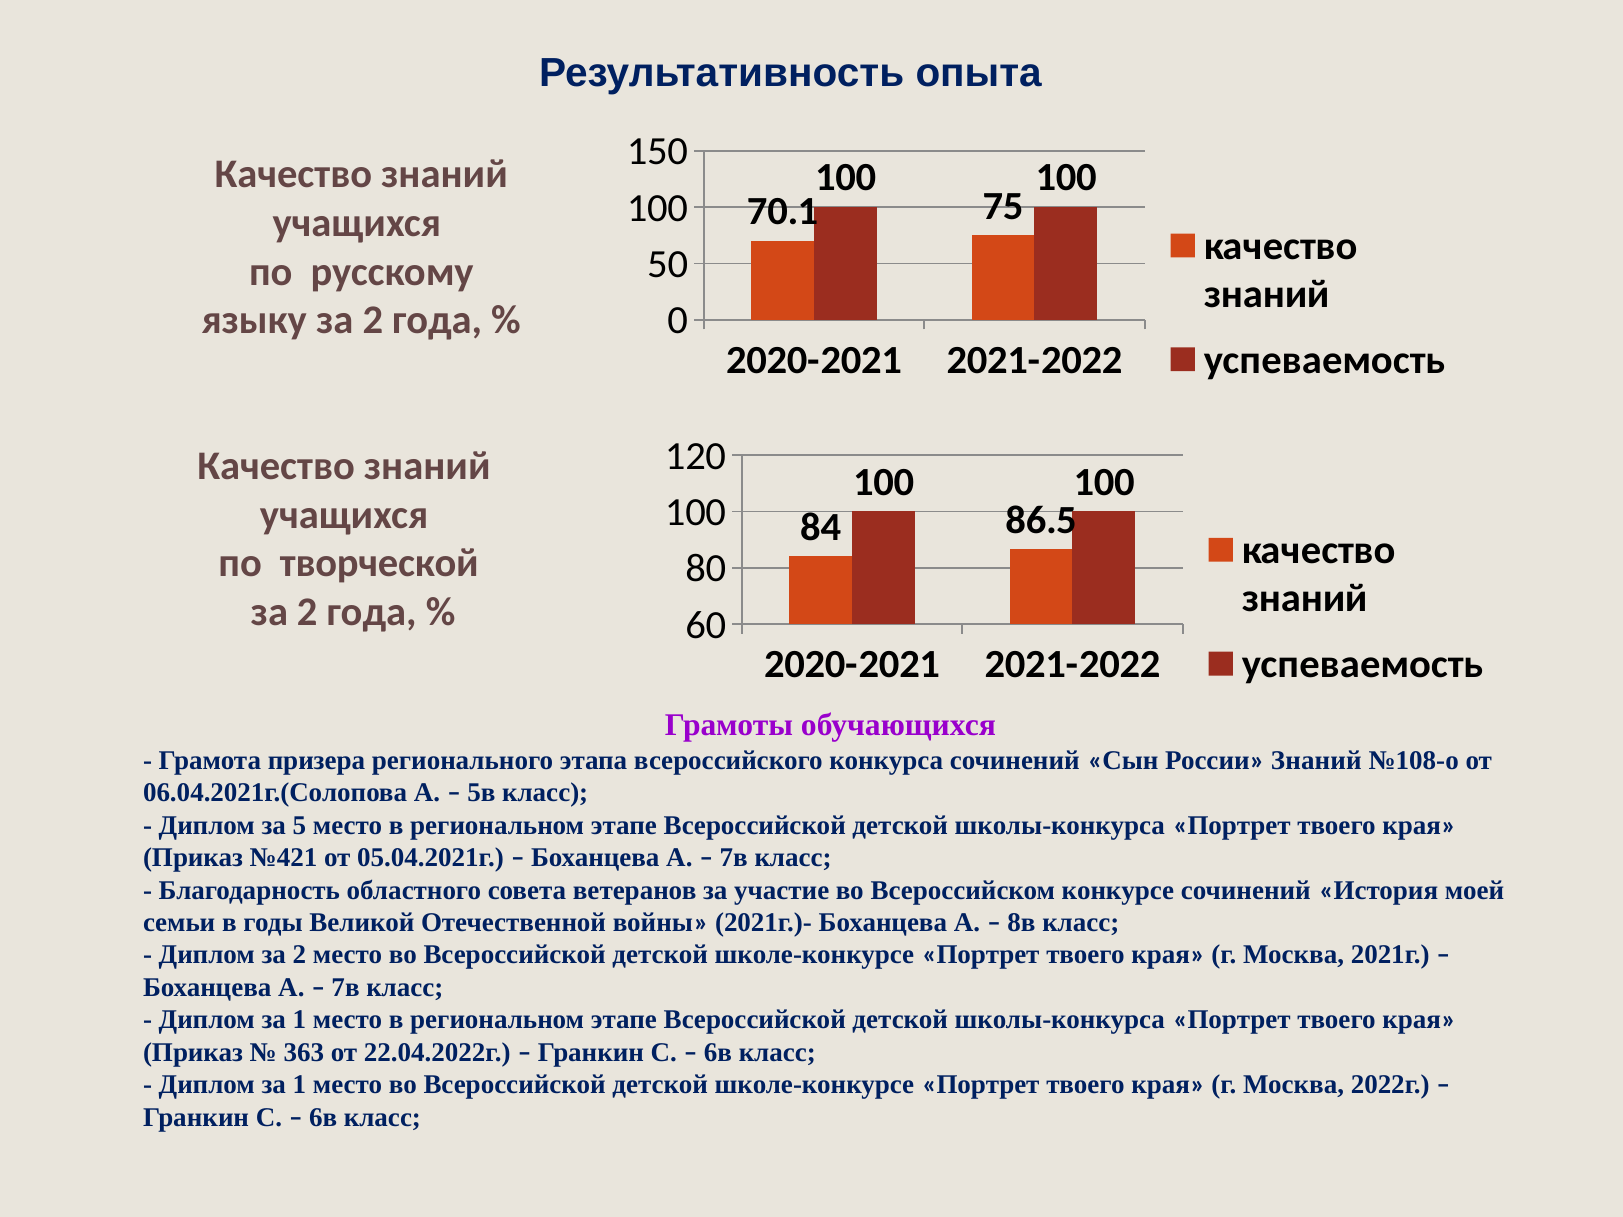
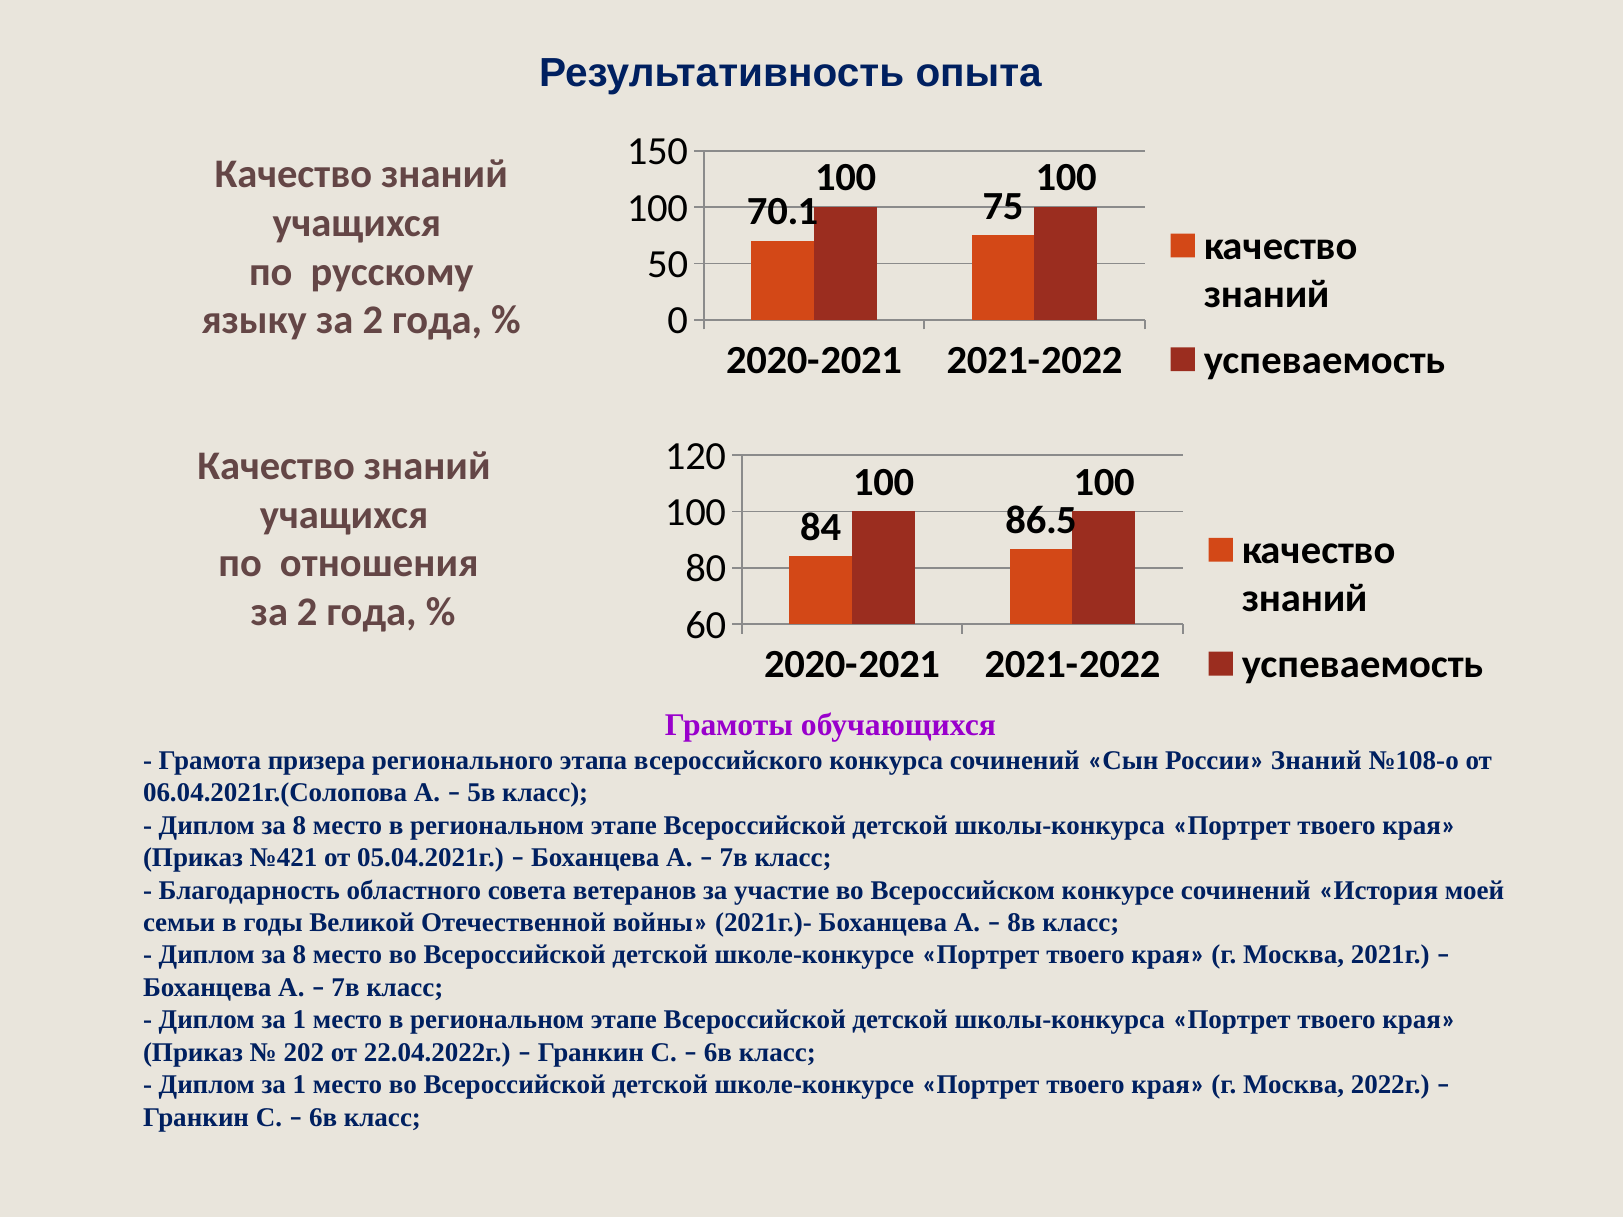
творческой: творческой -> отношения (379, 564)
5: 5 -> 8 (299, 825)
2: 2 -> 8 (299, 955)
363: 363 -> 202 (304, 1053)
